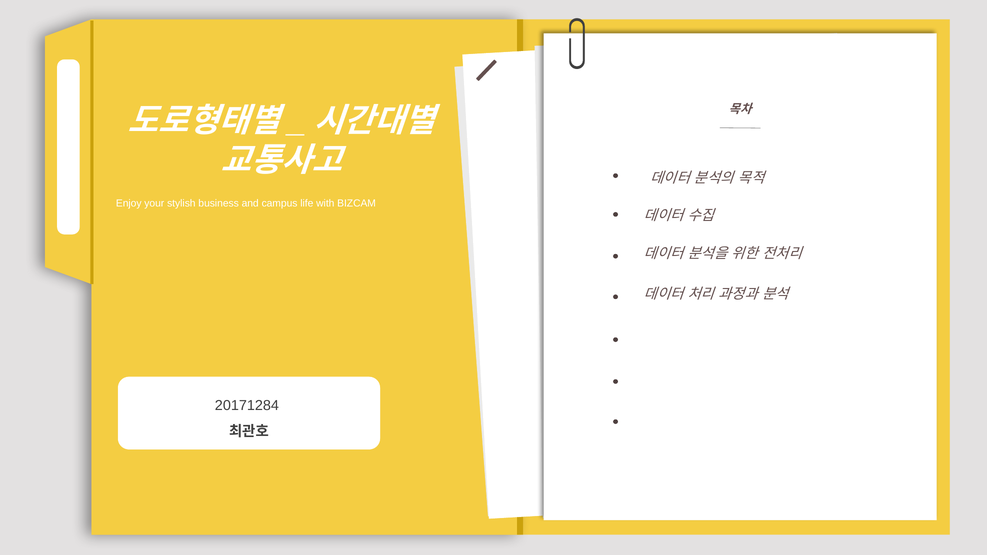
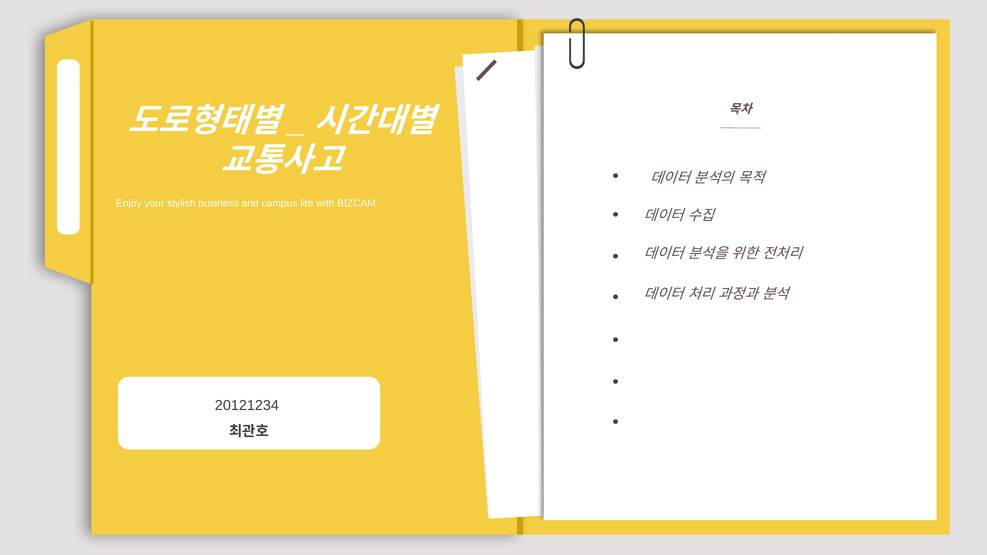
20171284: 20171284 -> 20121234 (247, 406)
